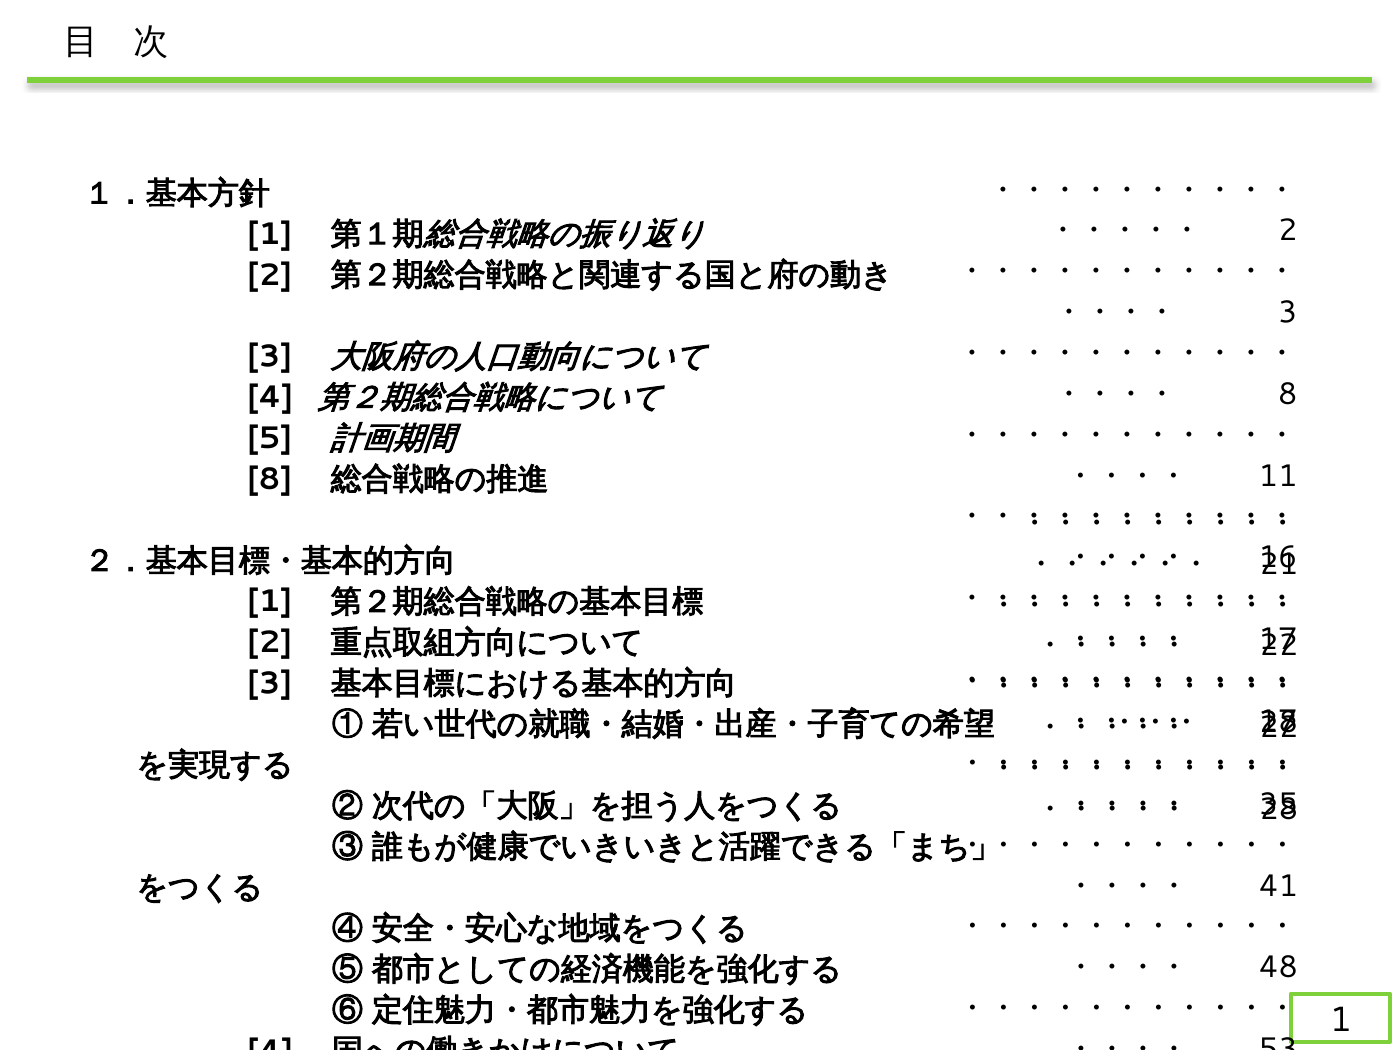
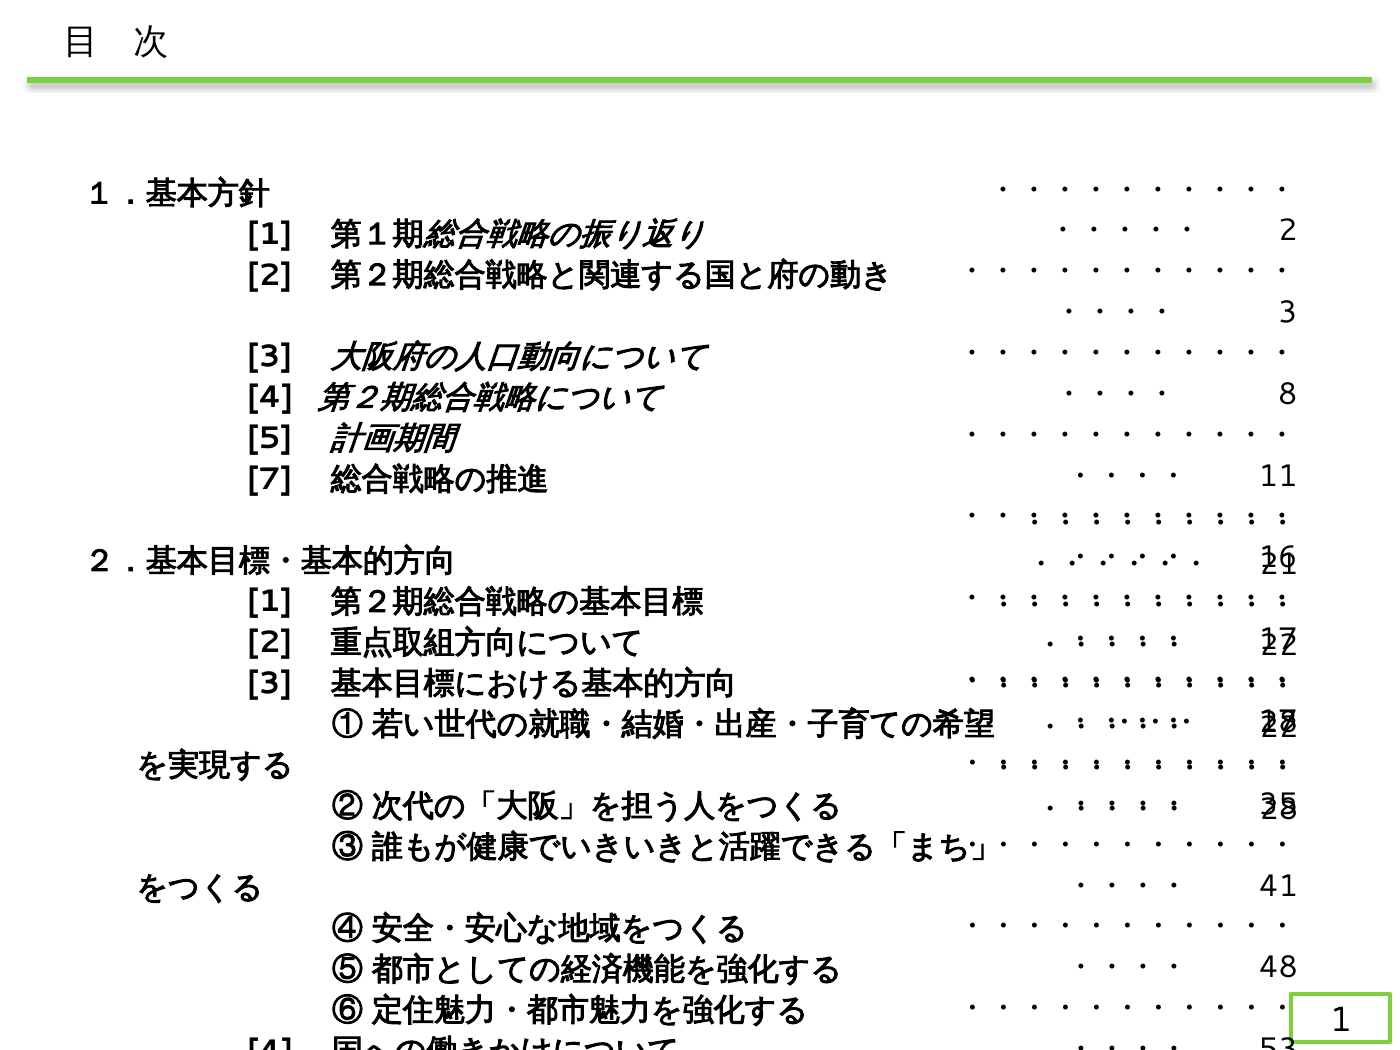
8: 8 -> 7 (269, 479)
